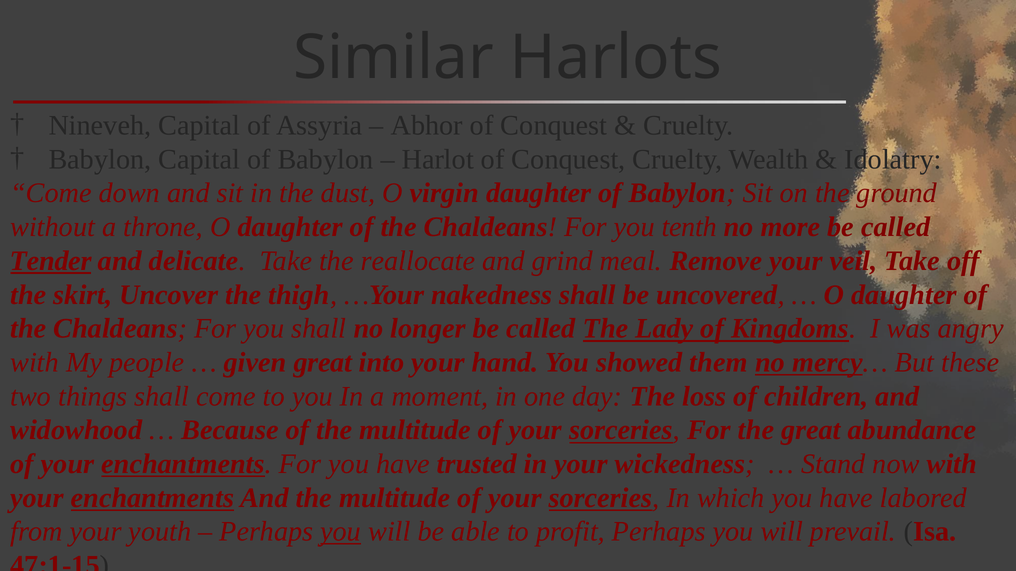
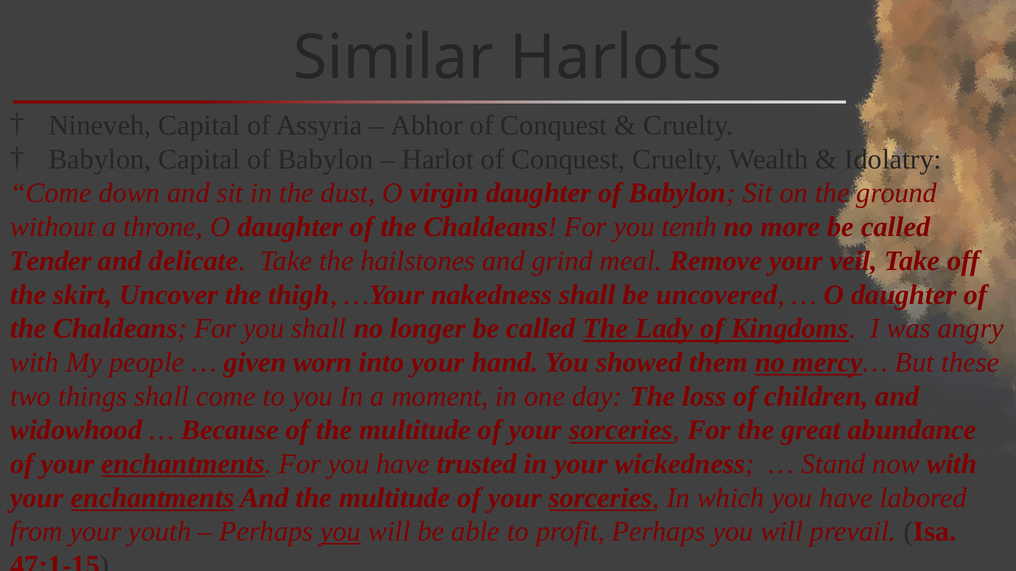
Tender underline: present -> none (51, 261)
reallocate: reallocate -> hailstones (418, 261)
given great: great -> worn (323, 363)
